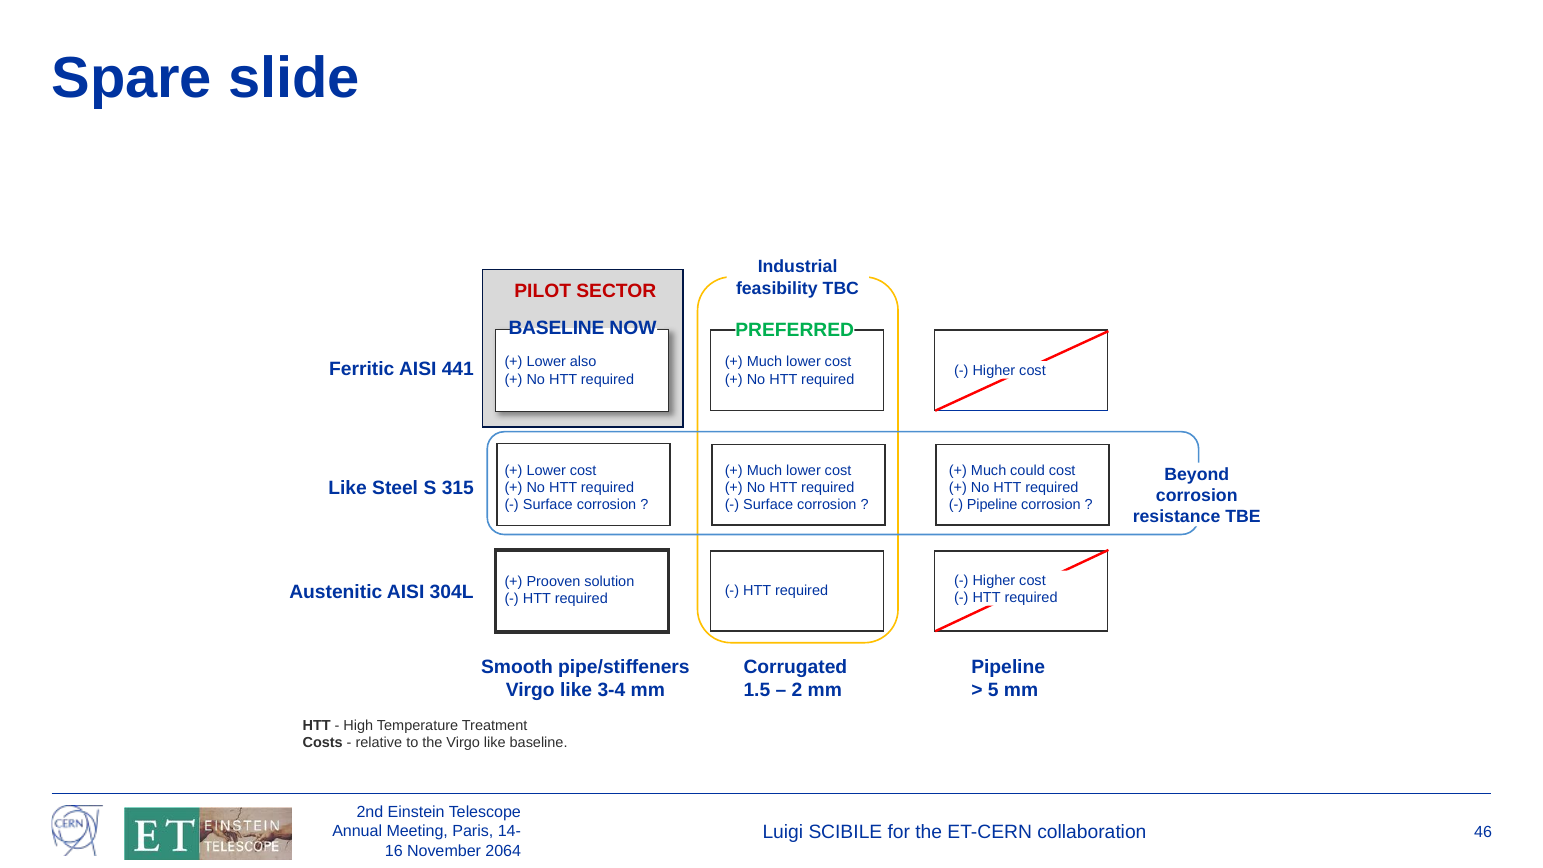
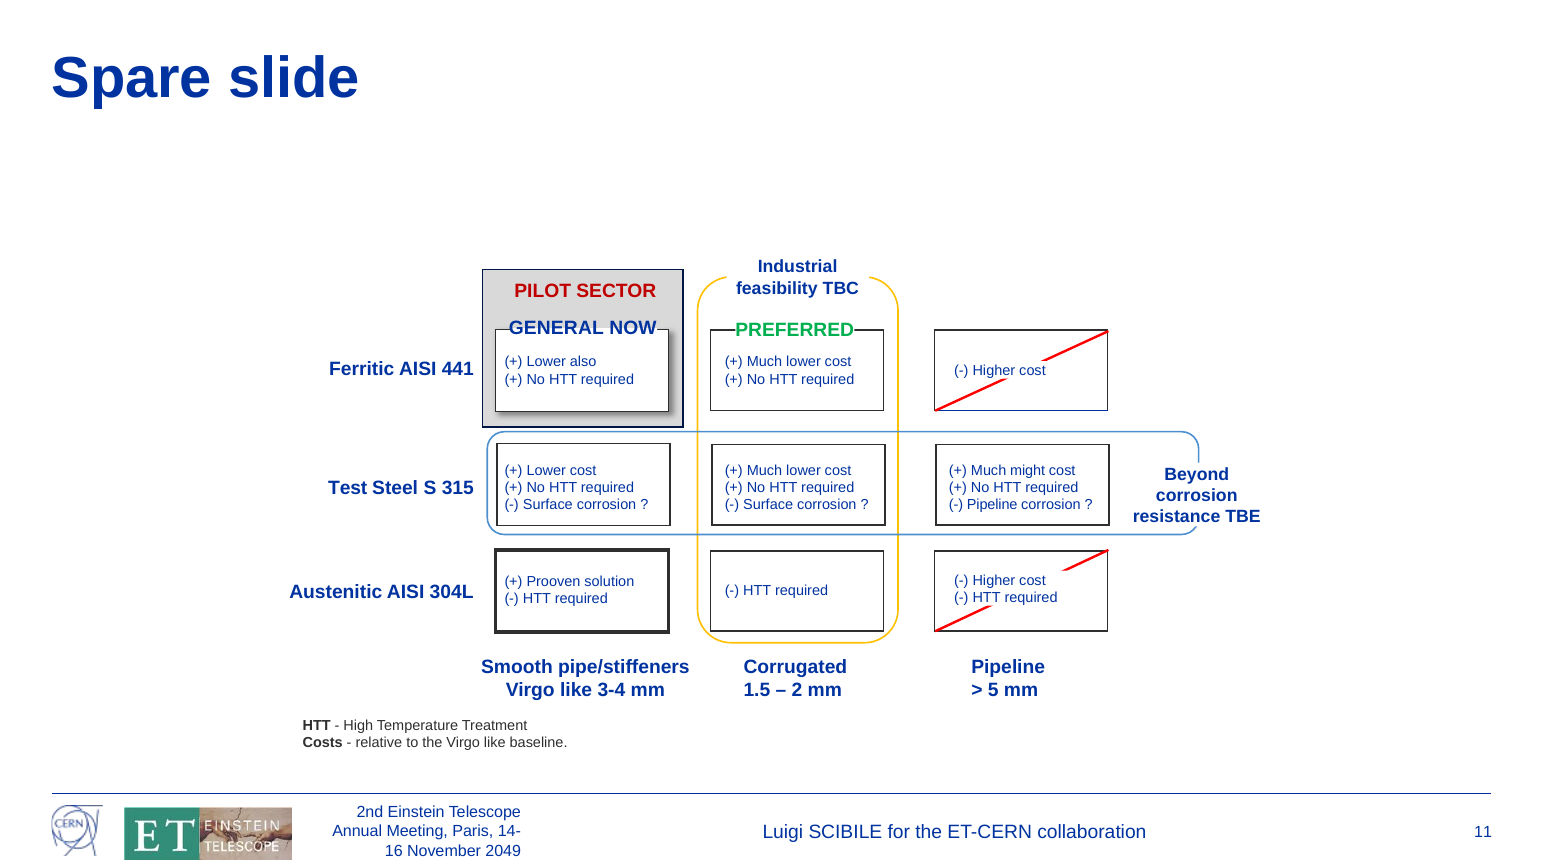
BASELINE: BASELINE -> GENERAL (556, 328)
could: could -> might (1028, 470)
Like: Like -> Test (348, 488)
46: 46 -> 11 (1483, 832)
2064: 2064 -> 2049 (503, 851)
